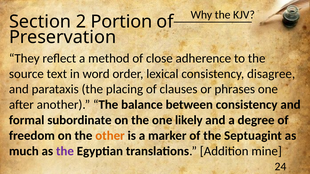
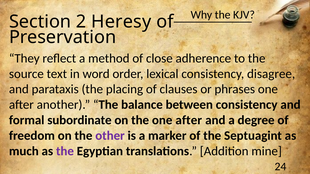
Portion: Portion -> Heresy (121, 22)
the one likely: likely -> after (189, 120)
other colour: orange -> purple (110, 136)
